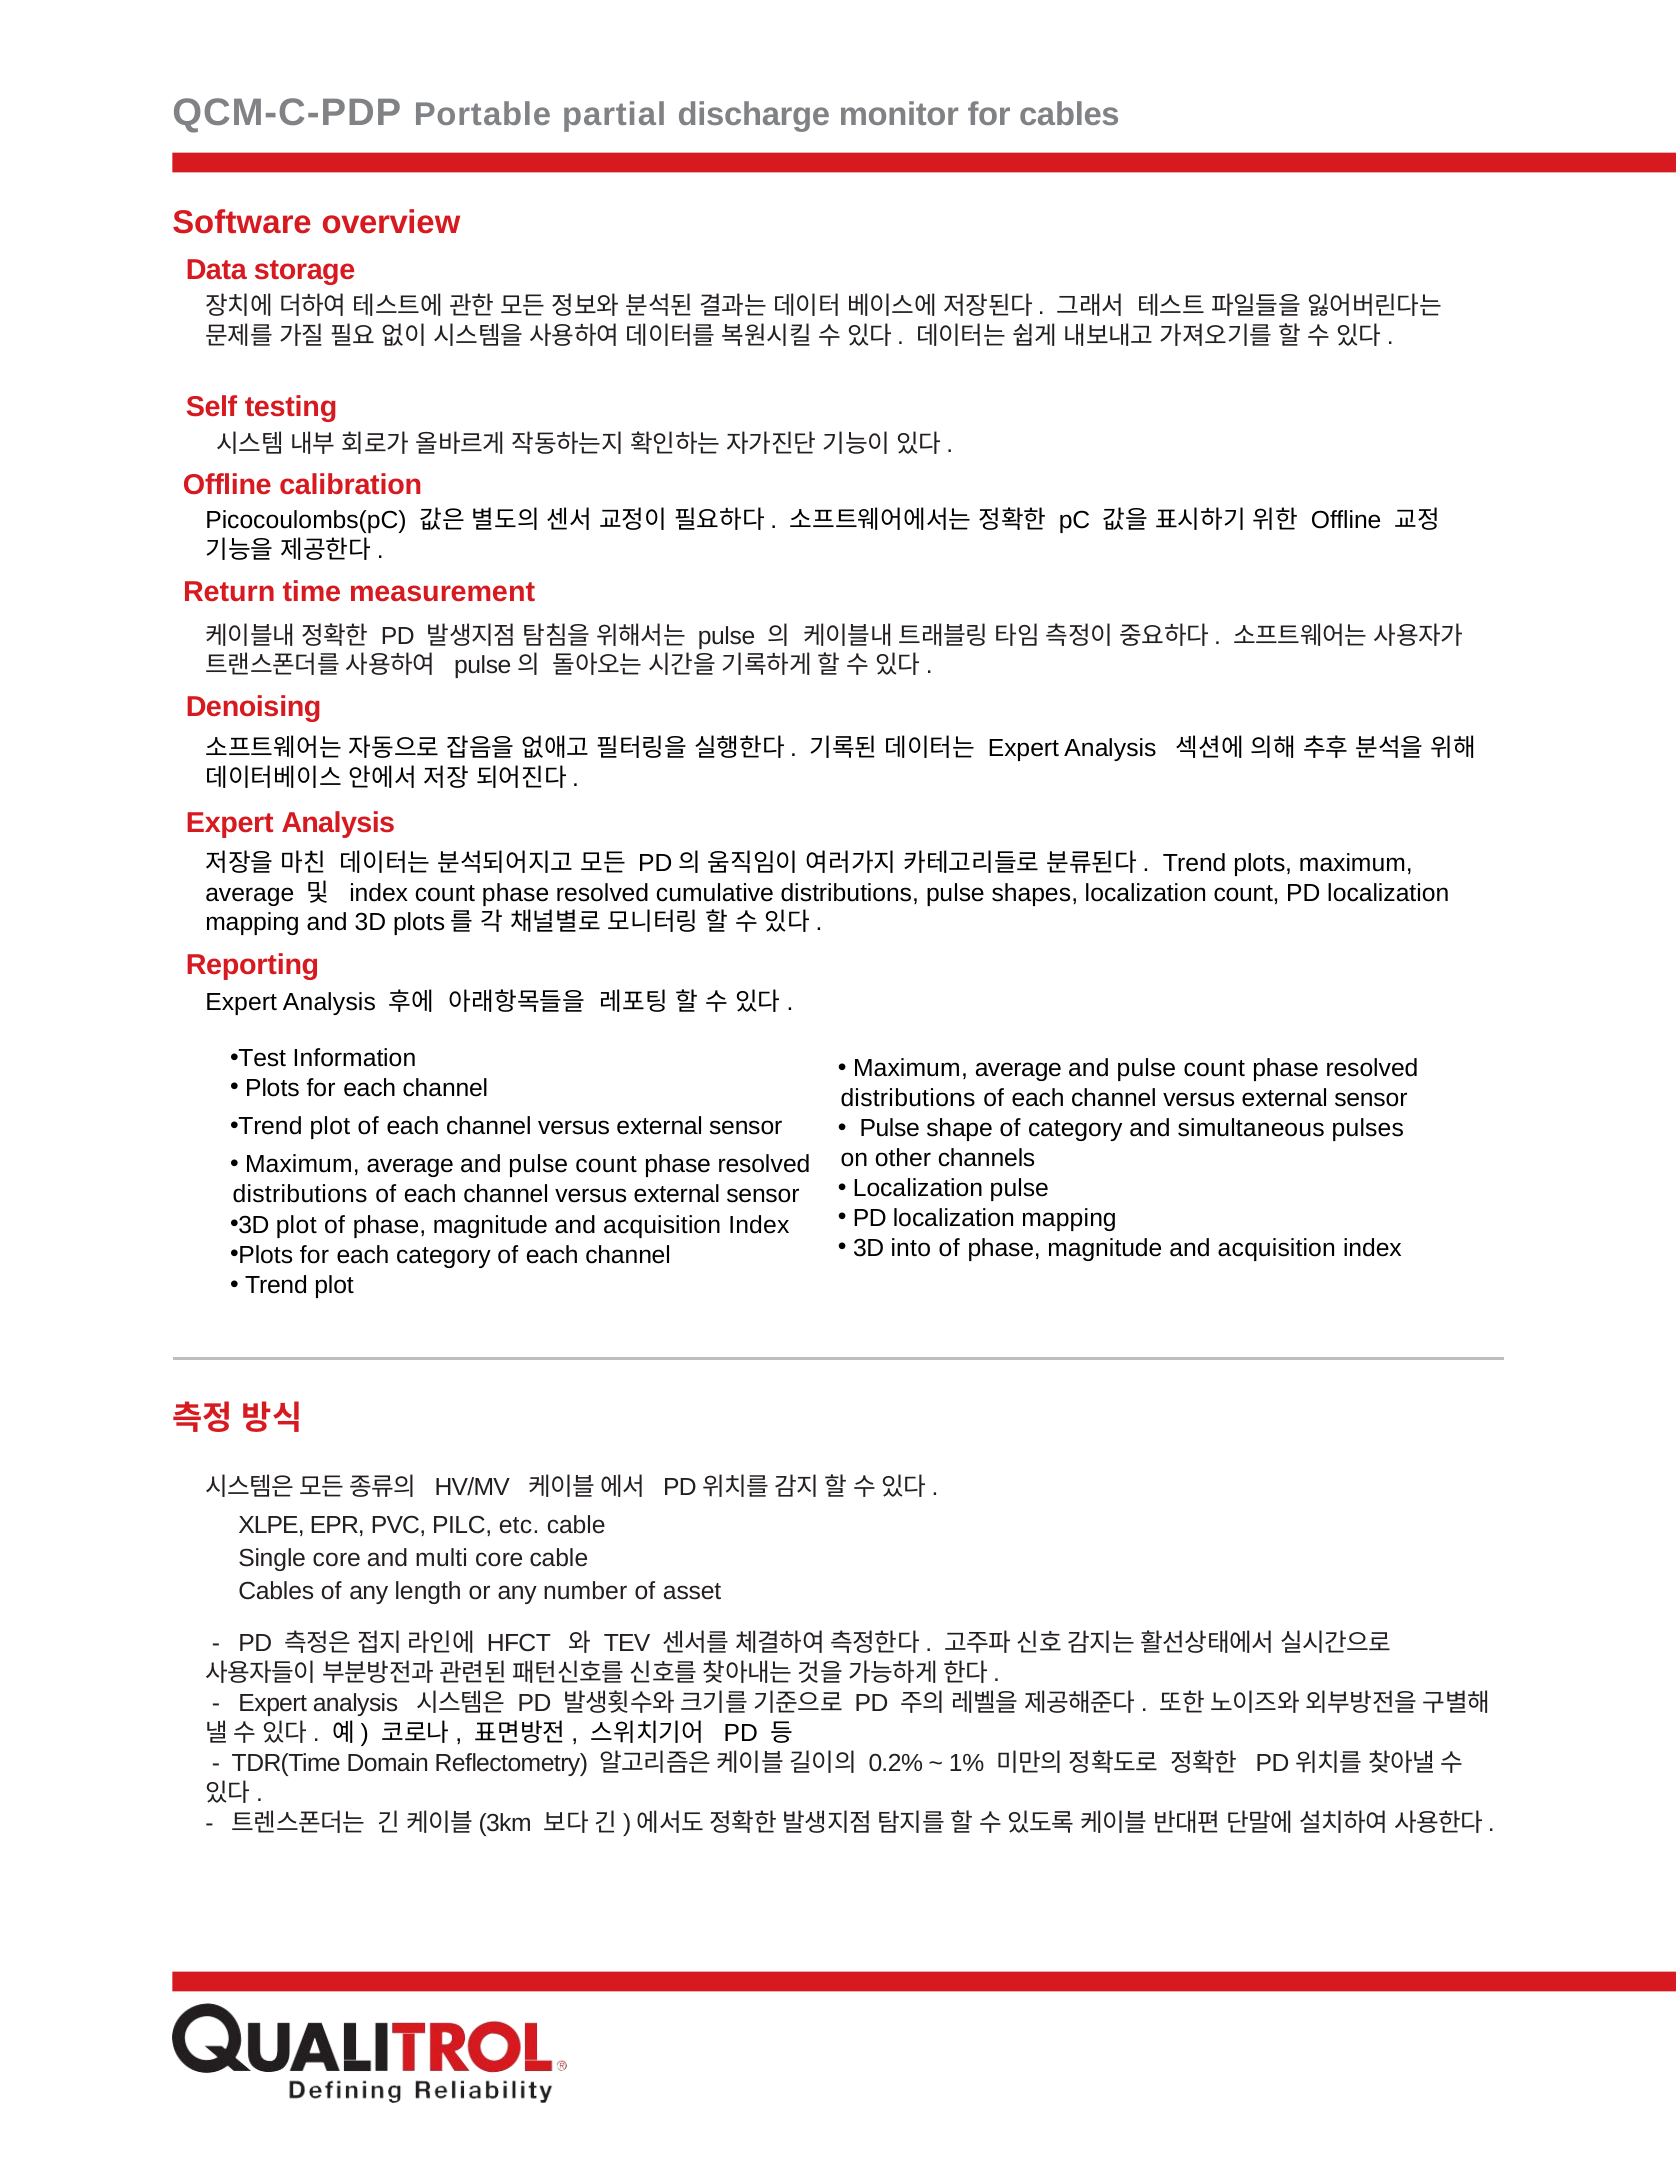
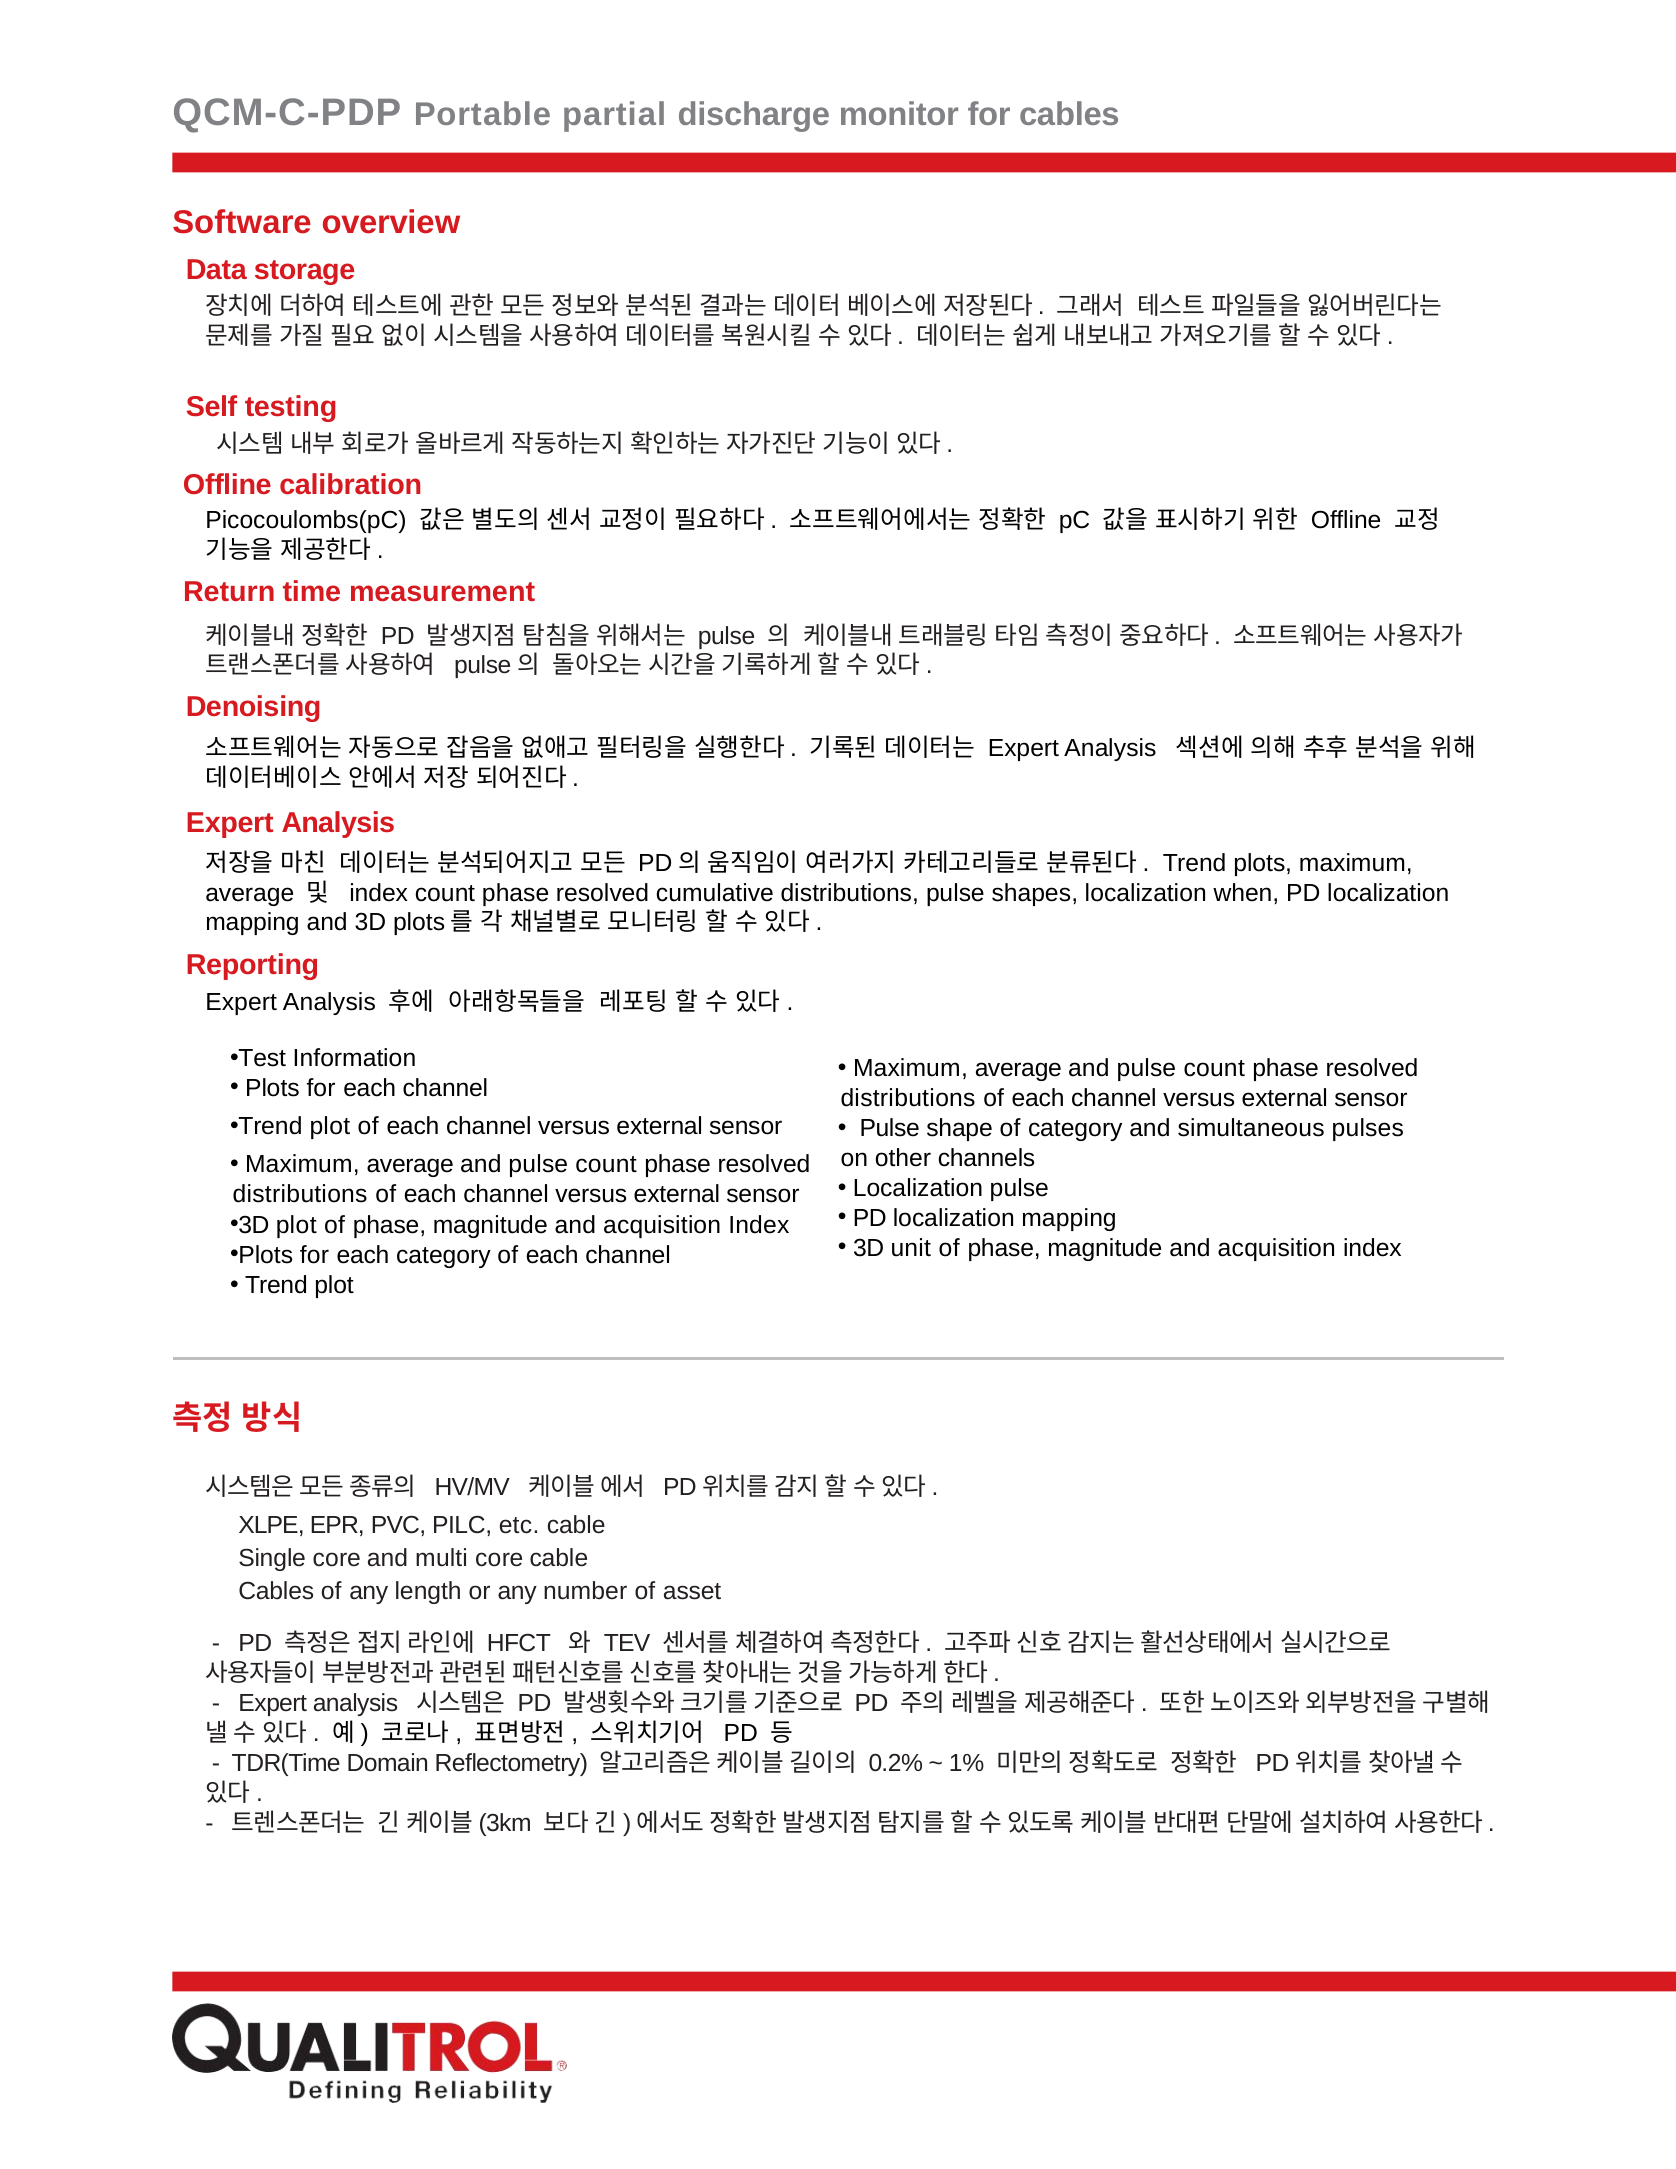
localization count: count -> when (1246, 893)
into: into -> unit (911, 1248)
